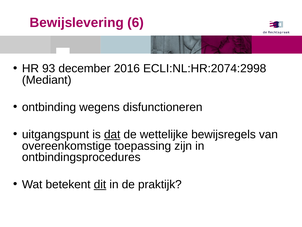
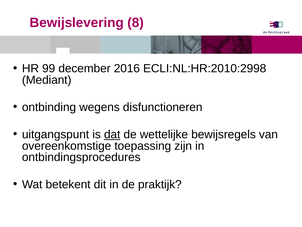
6: 6 -> 8 (136, 23)
93: 93 -> 99 (49, 68)
ECLI:NL:HR:2074:2998: ECLI:NL:HR:2074:2998 -> ECLI:NL:HR:2010:2998 (205, 68)
dit underline: present -> none (100, 184)
